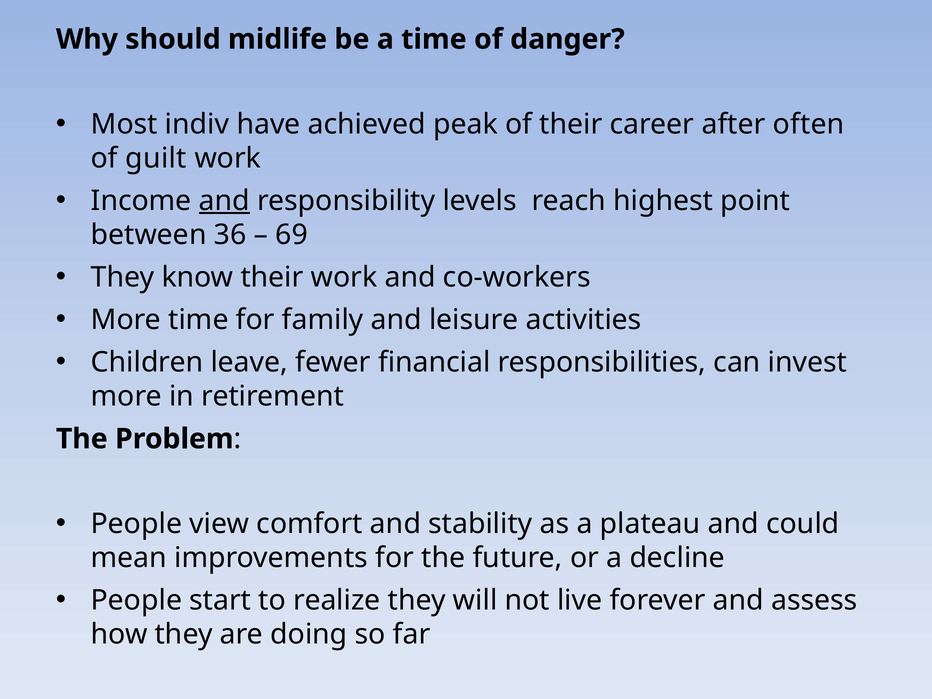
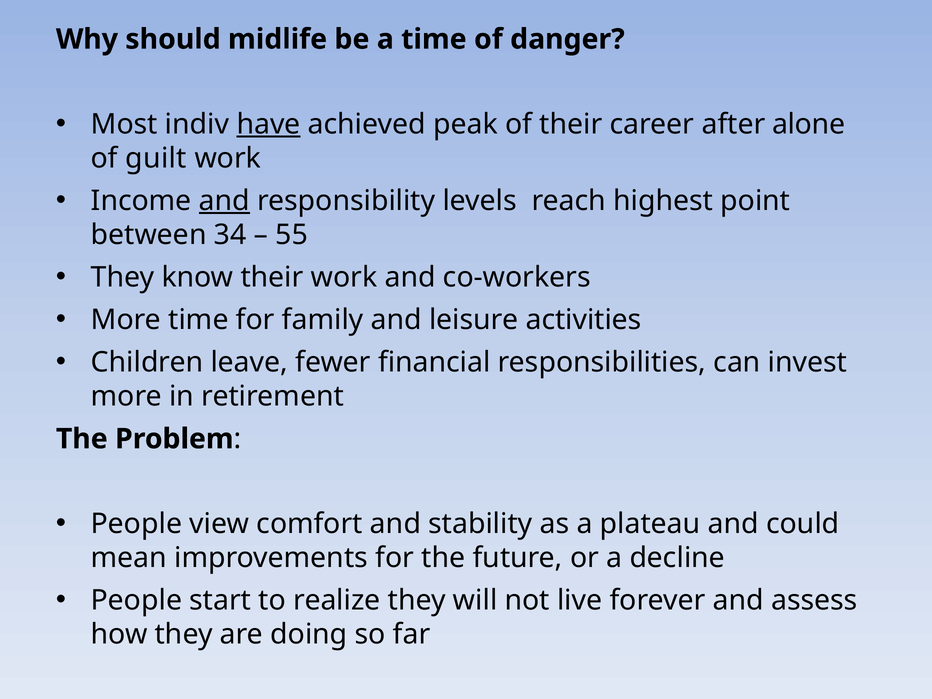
have underline: none -> present (269, 124)
often: often -> alone (809, 124)
36: 36 -> 34 (230, 235)
69: 69 -> 55 (292, 235)
